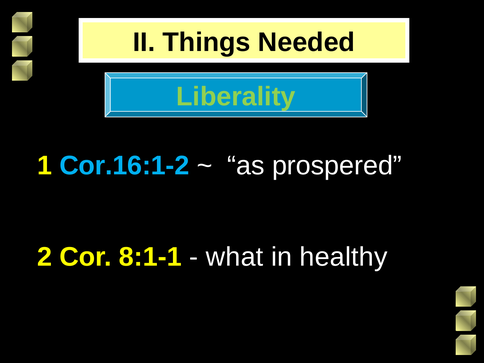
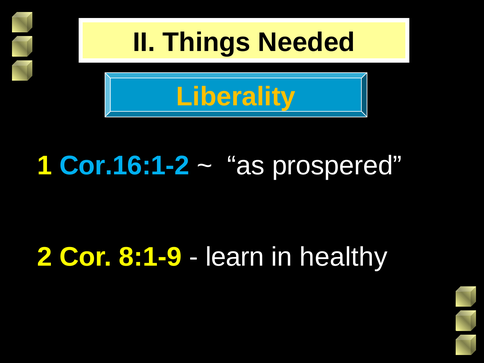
Liberality colour: light green -> yellow (236, 97)
8:1-1: 8:1-1 -> 8:1-9 (150, 257)
what: what -> learn (235, 257)
